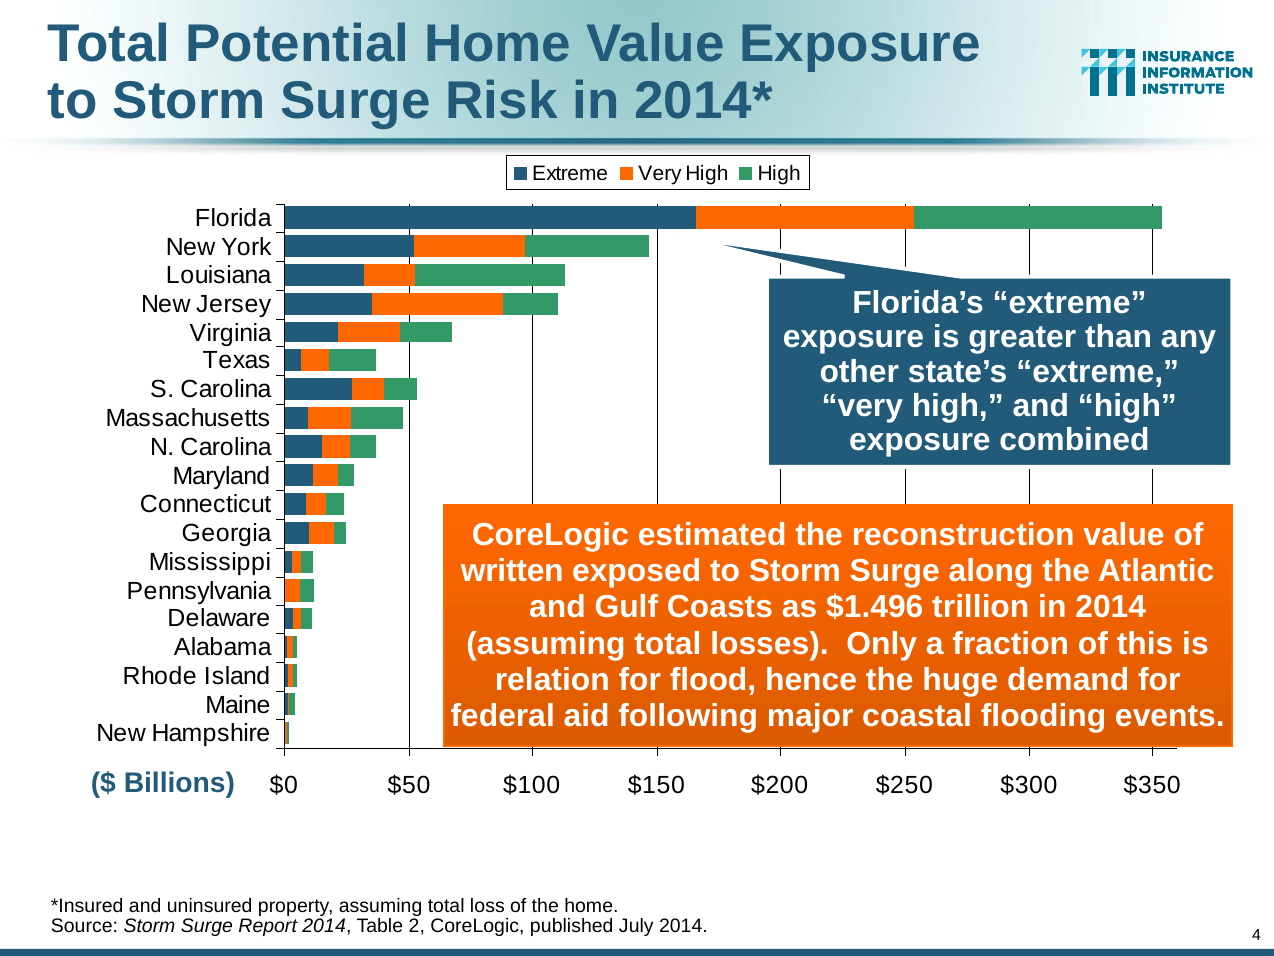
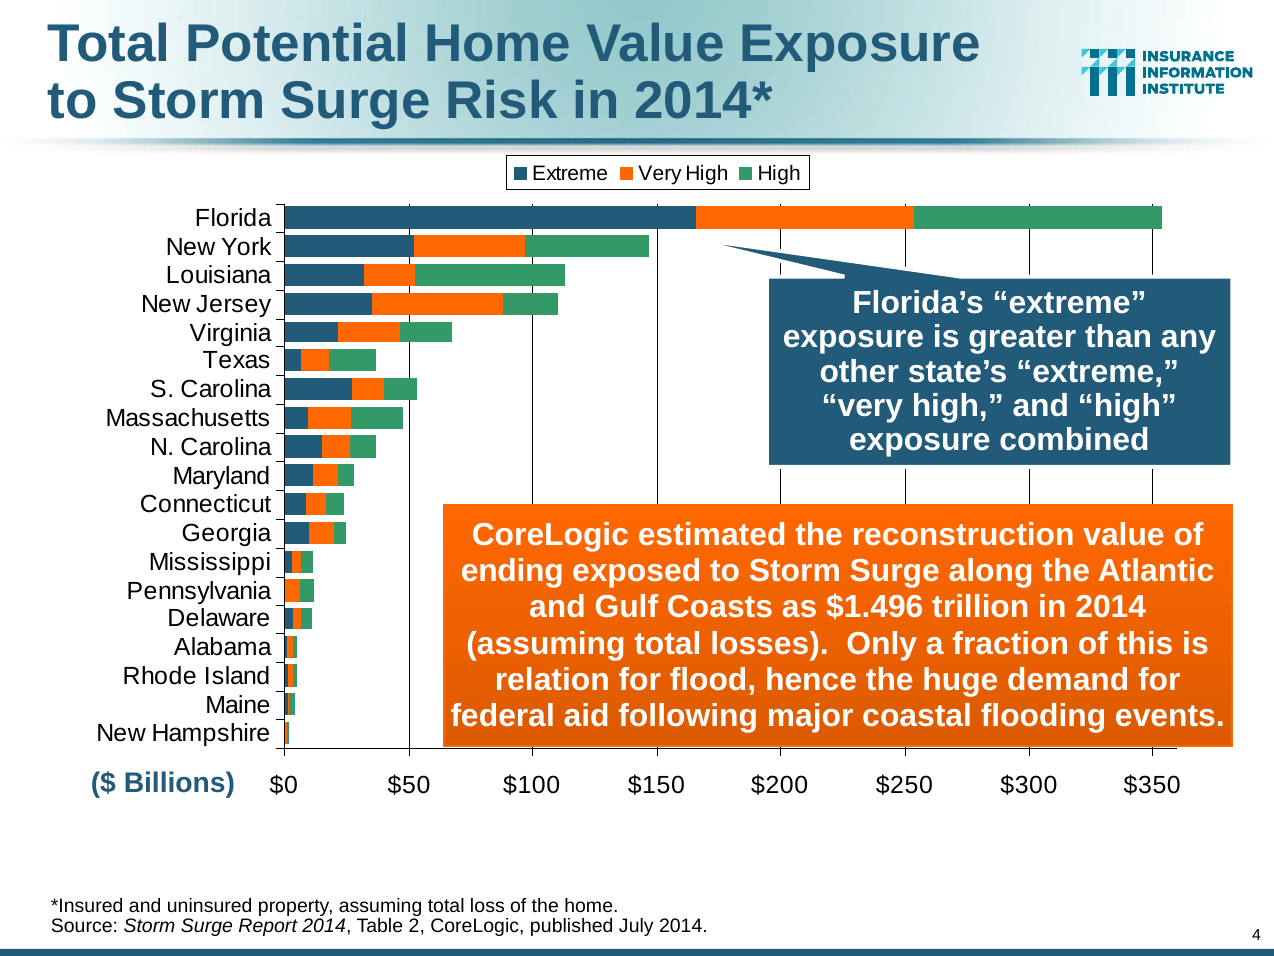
written: written -> ending (512, 571)
